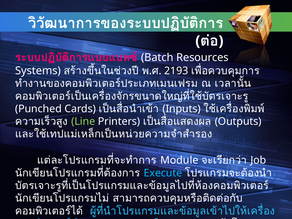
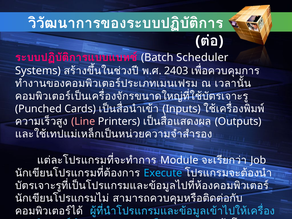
Resources: Resources -> Scheduler (202, 57)
2193: 2193 -> 2403 (176, 71)
Line colour: light green -> pink (83, 121)
